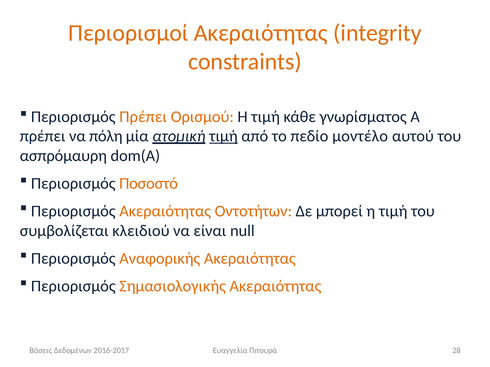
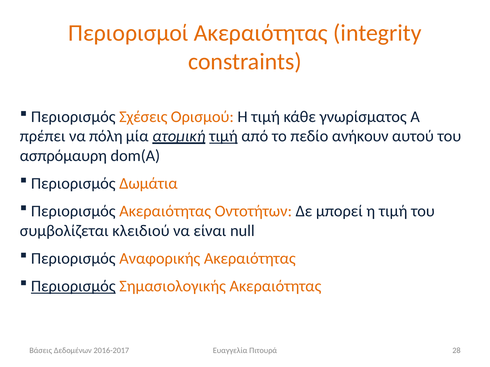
Περιορισμός Πρέπει: Πρέπει -> Σχέσεις (143, 117)
μοντέλο: μοντέλο -> ανήκουν (360, 136)
Ποσοστό: Ποσοστό -> Δωμάτια (148, 184)
Περιορισμός underline: none -> present (73, 287)
